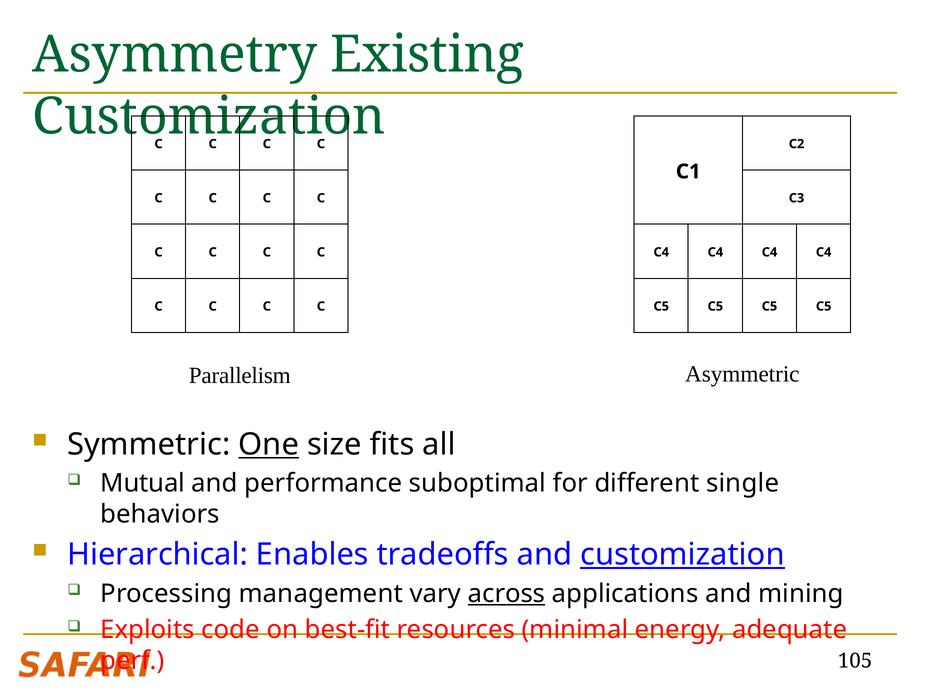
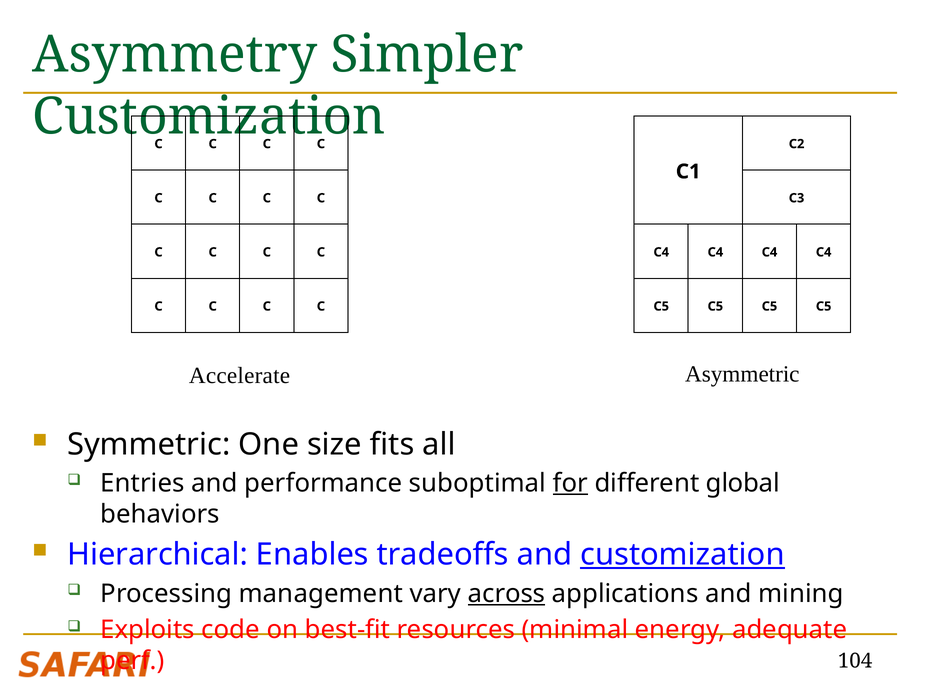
Existing: Existing -> Simpler (427, 55)
Parallelism: Parallelism -> Accelerate (240, 376)
One underline: present -> none (269, 444)
Mutual: Mutual -> Entries (143, 483)
for underline: none -> present (570, 483)
single: single -> global (743, 483)
105: 105 -> 104 (855, 661)
